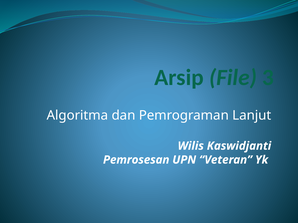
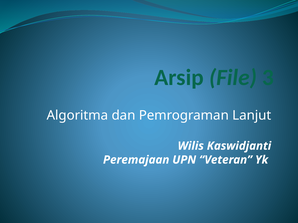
Pemrosesan: Pemrosesan -> Peremajaan (136, 160)
